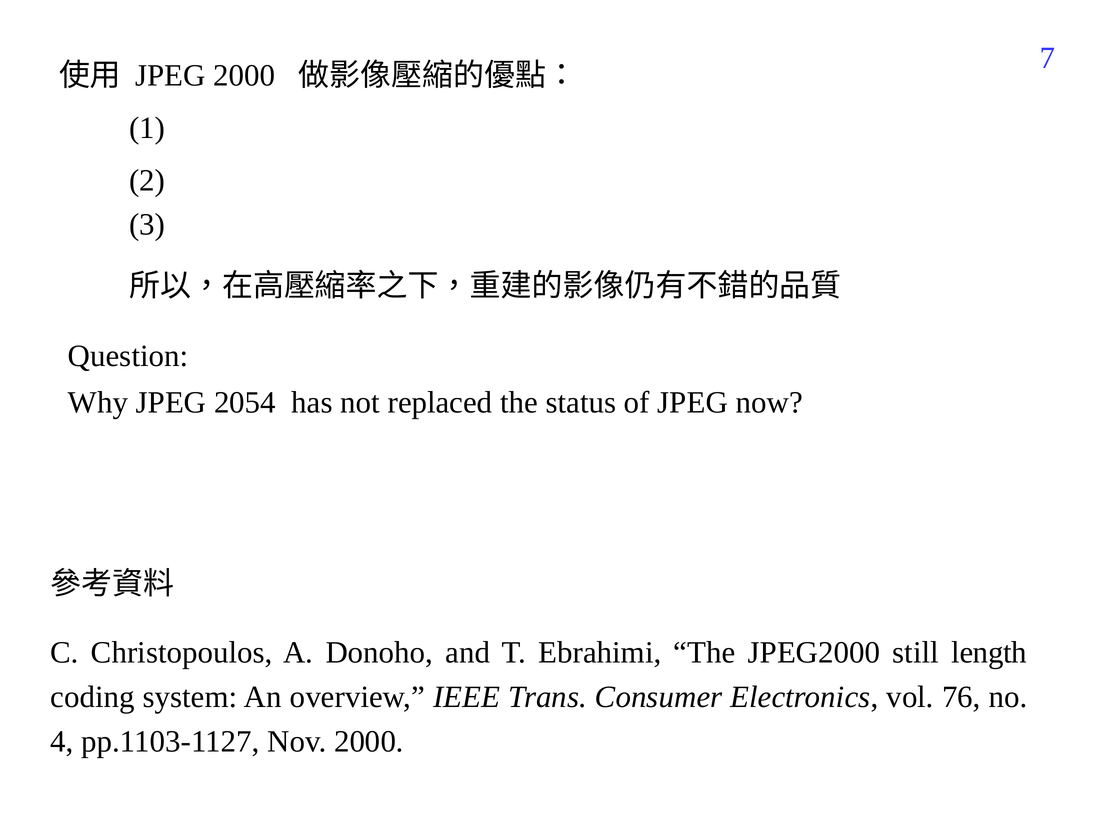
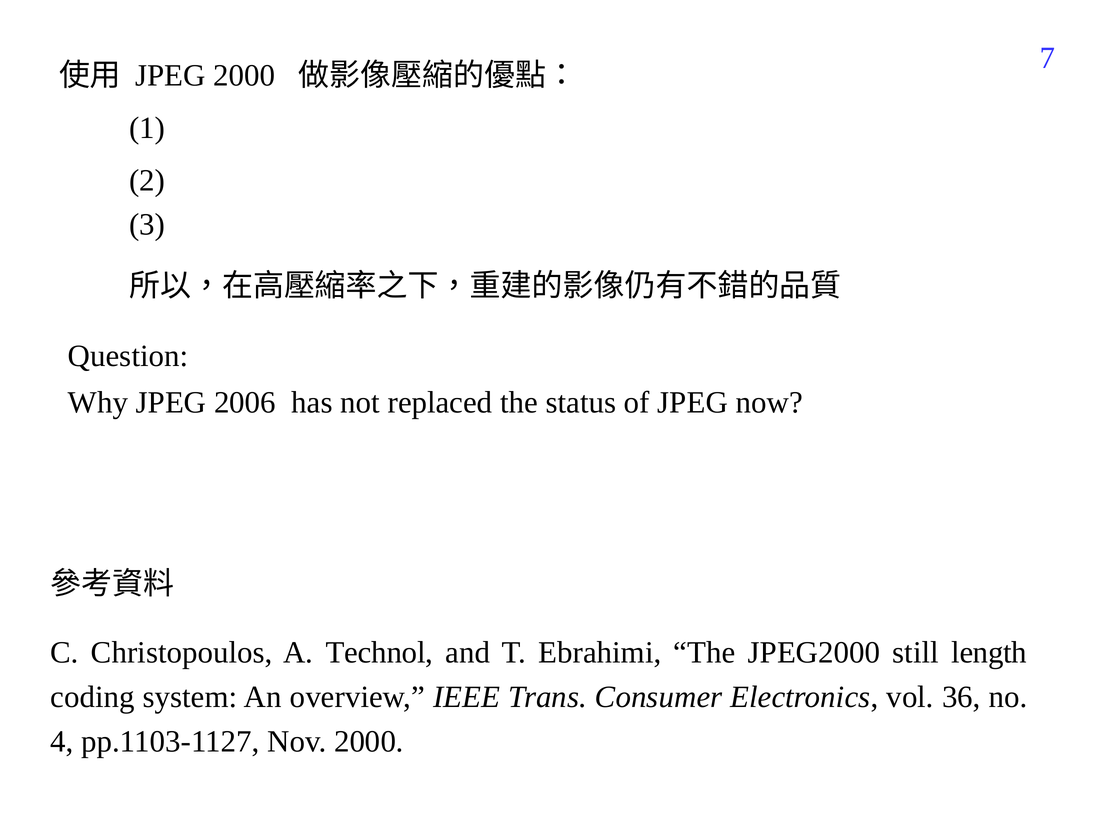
2054: 2054 -> 2006 (245, 402)
Donoho: Donoho -> Technol (379, 652)
76: 76 -> 36 (961, 697)
